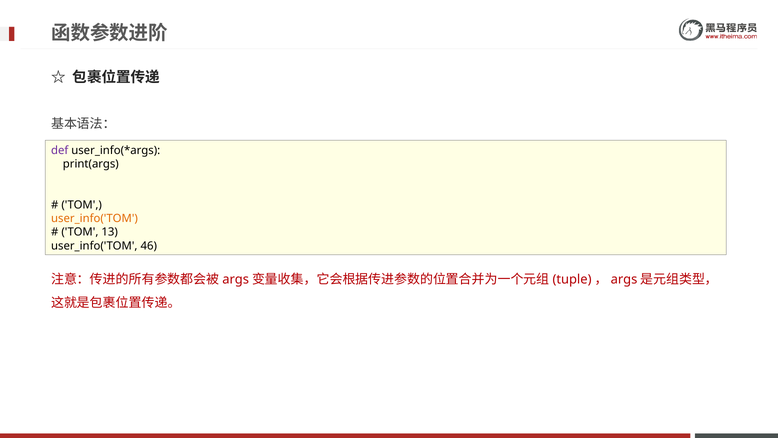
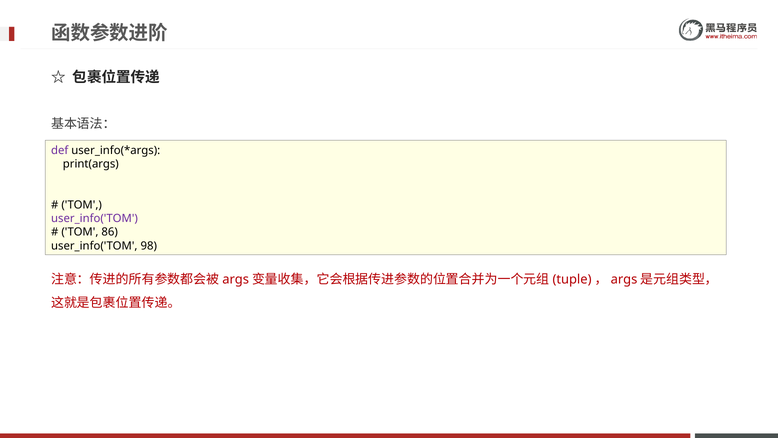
user_info('TOM colour: orange -> purple (94, 218)
13: 13 -> 86 (110, 232)
46: 46 -> 98 (149, 246)
